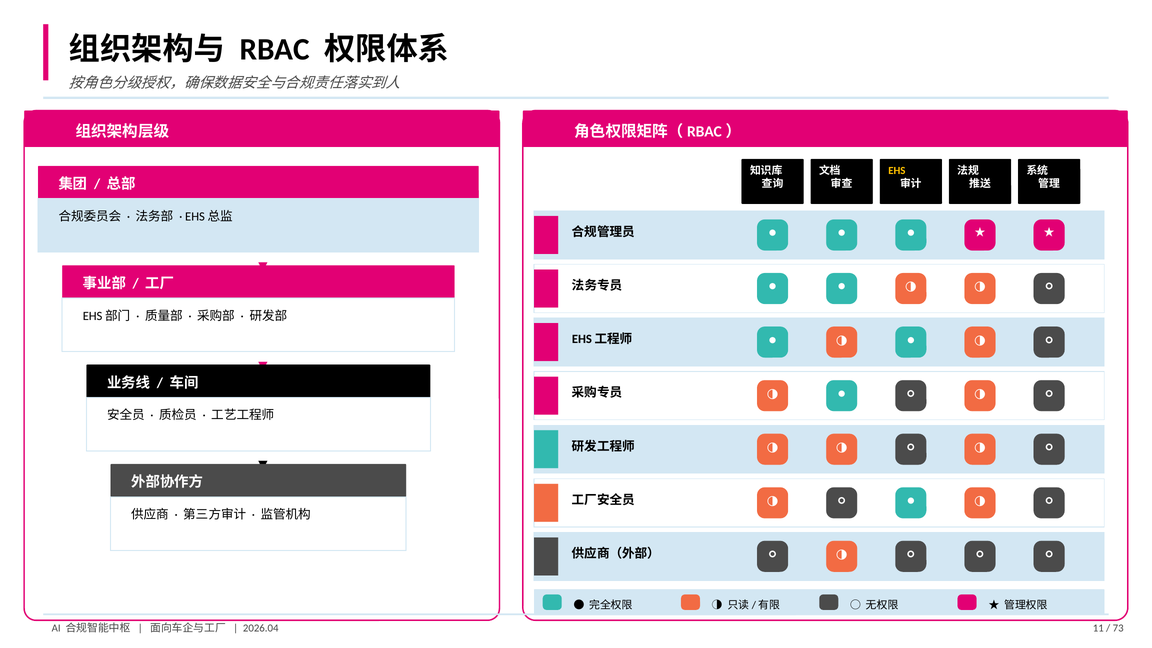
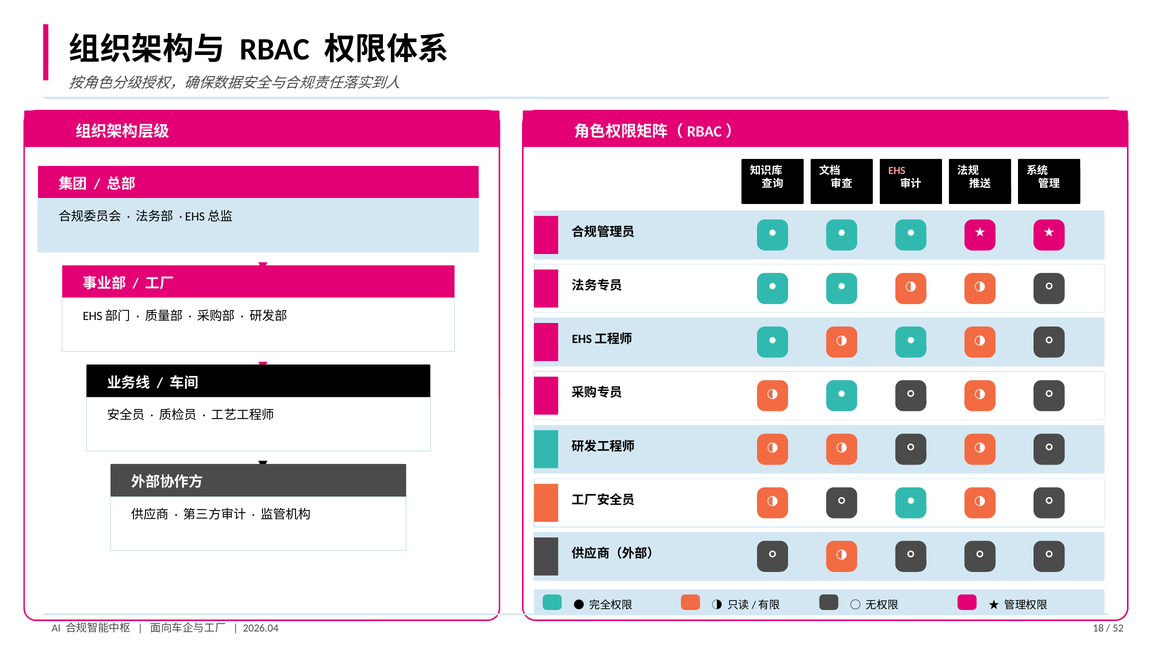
EHS colour: yellow -> pink (897, 170)
11: 11 -> 18 (1098, 629)
73: 73 -> 52 (1118, 629)
